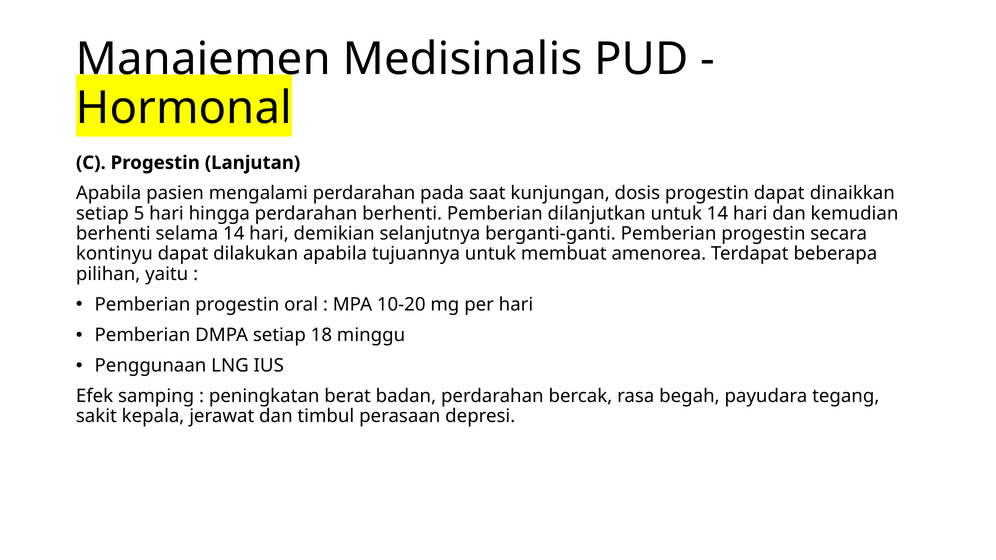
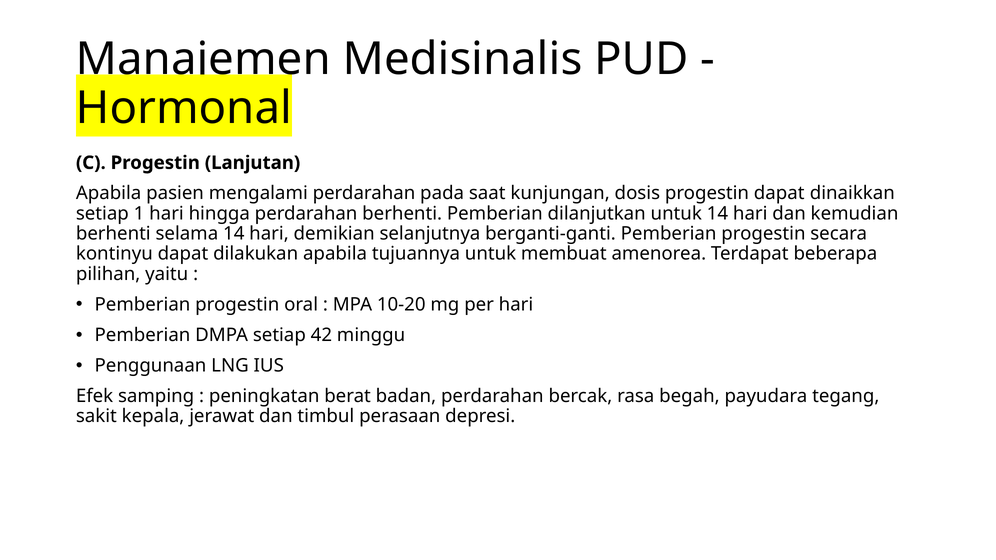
5: 5 -> 1 (139, 214)
18: 18 -> 42 (321, 335)
